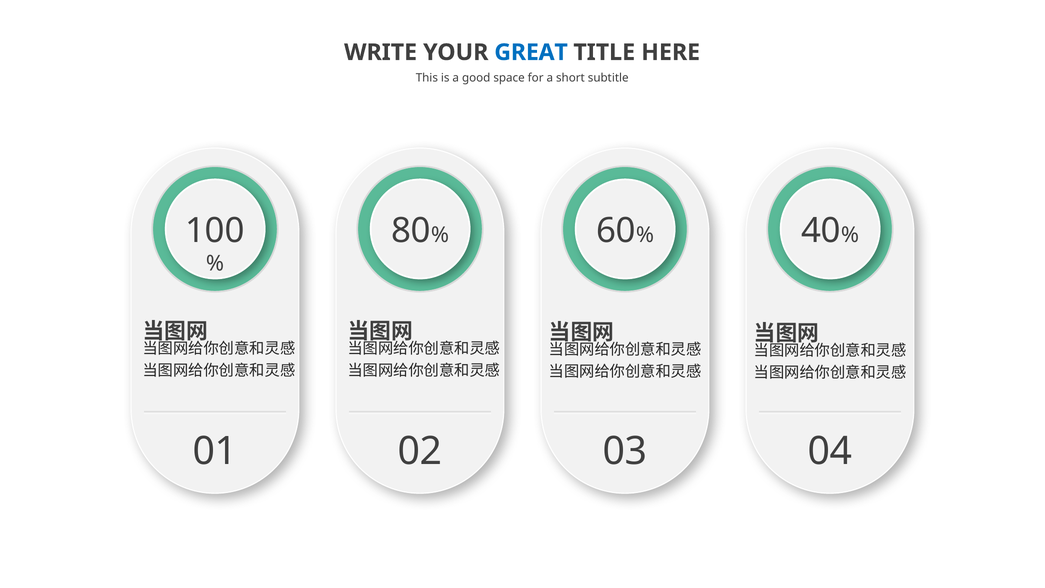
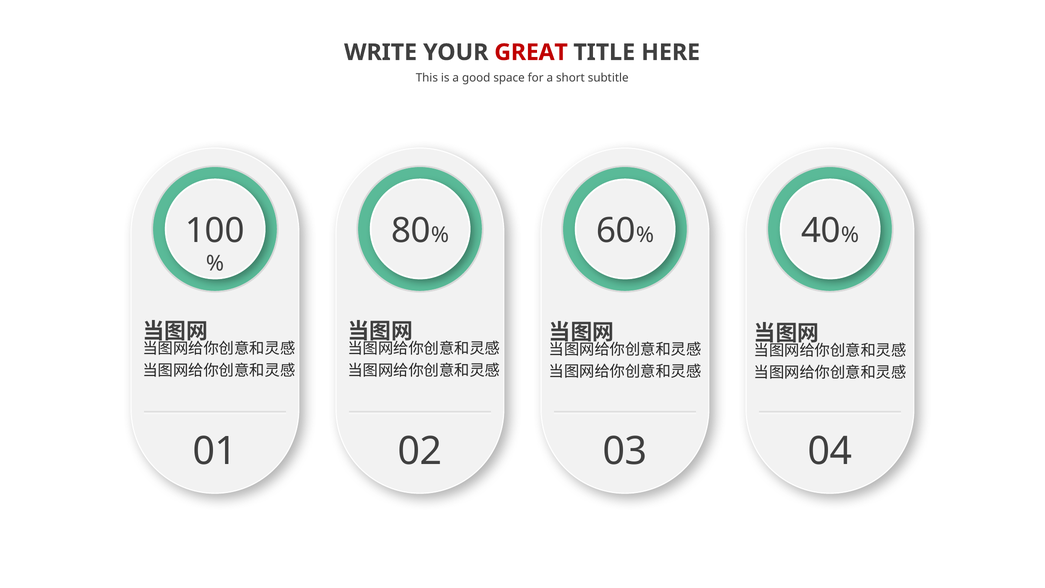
GREAT colour: blue -> red (531, 52)
